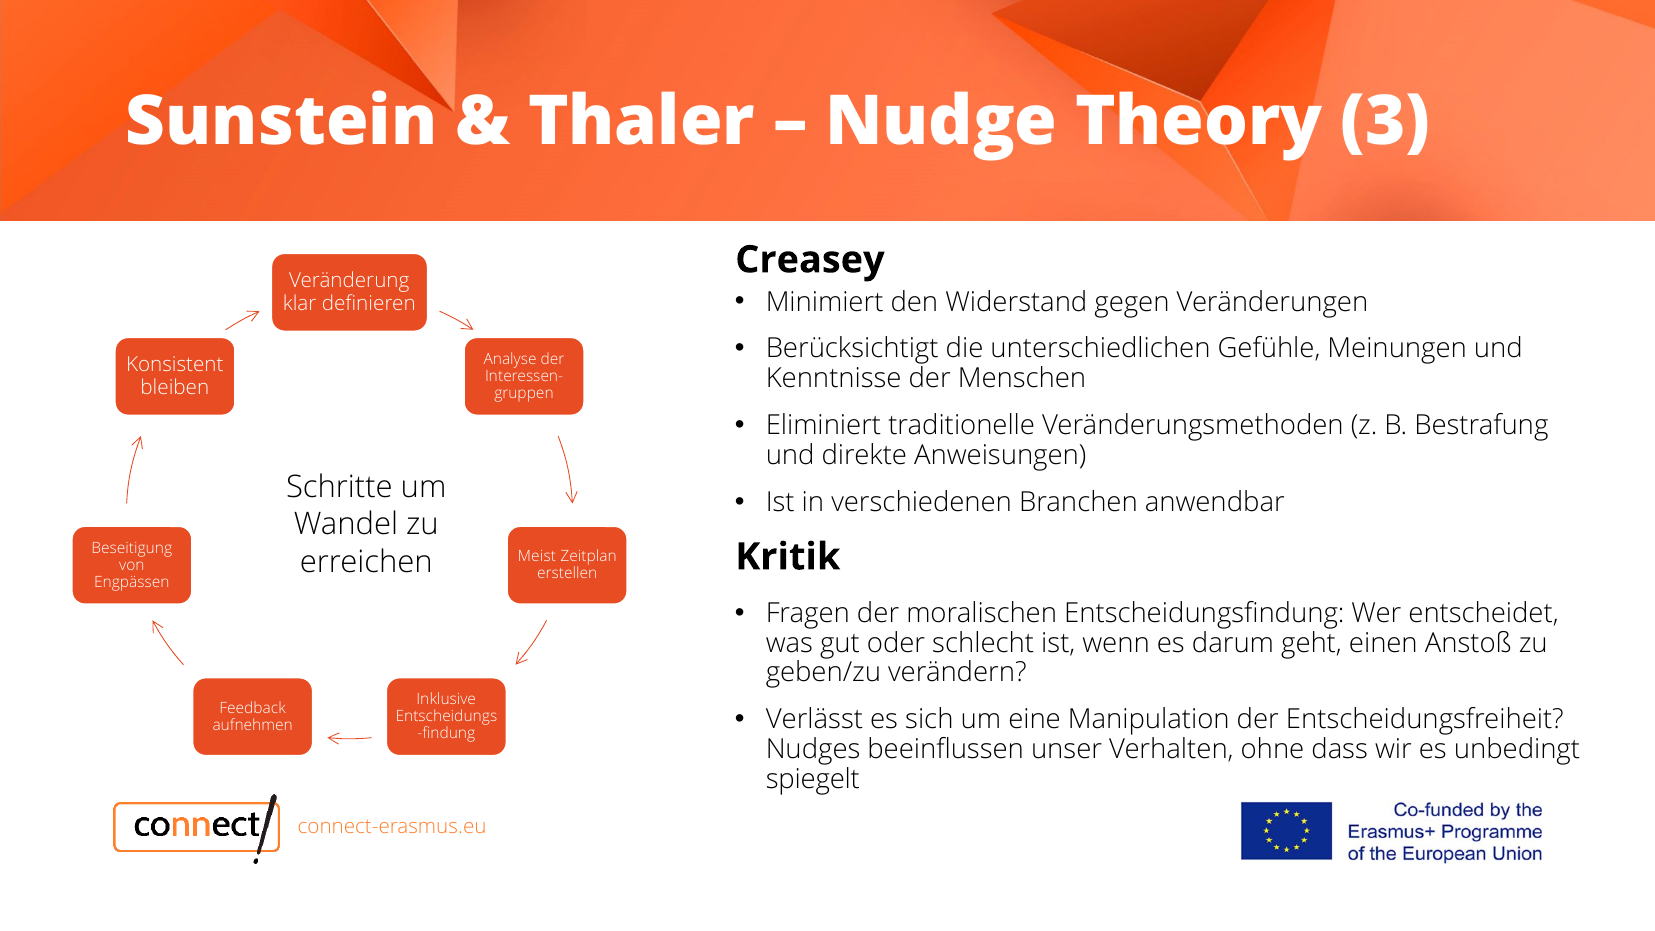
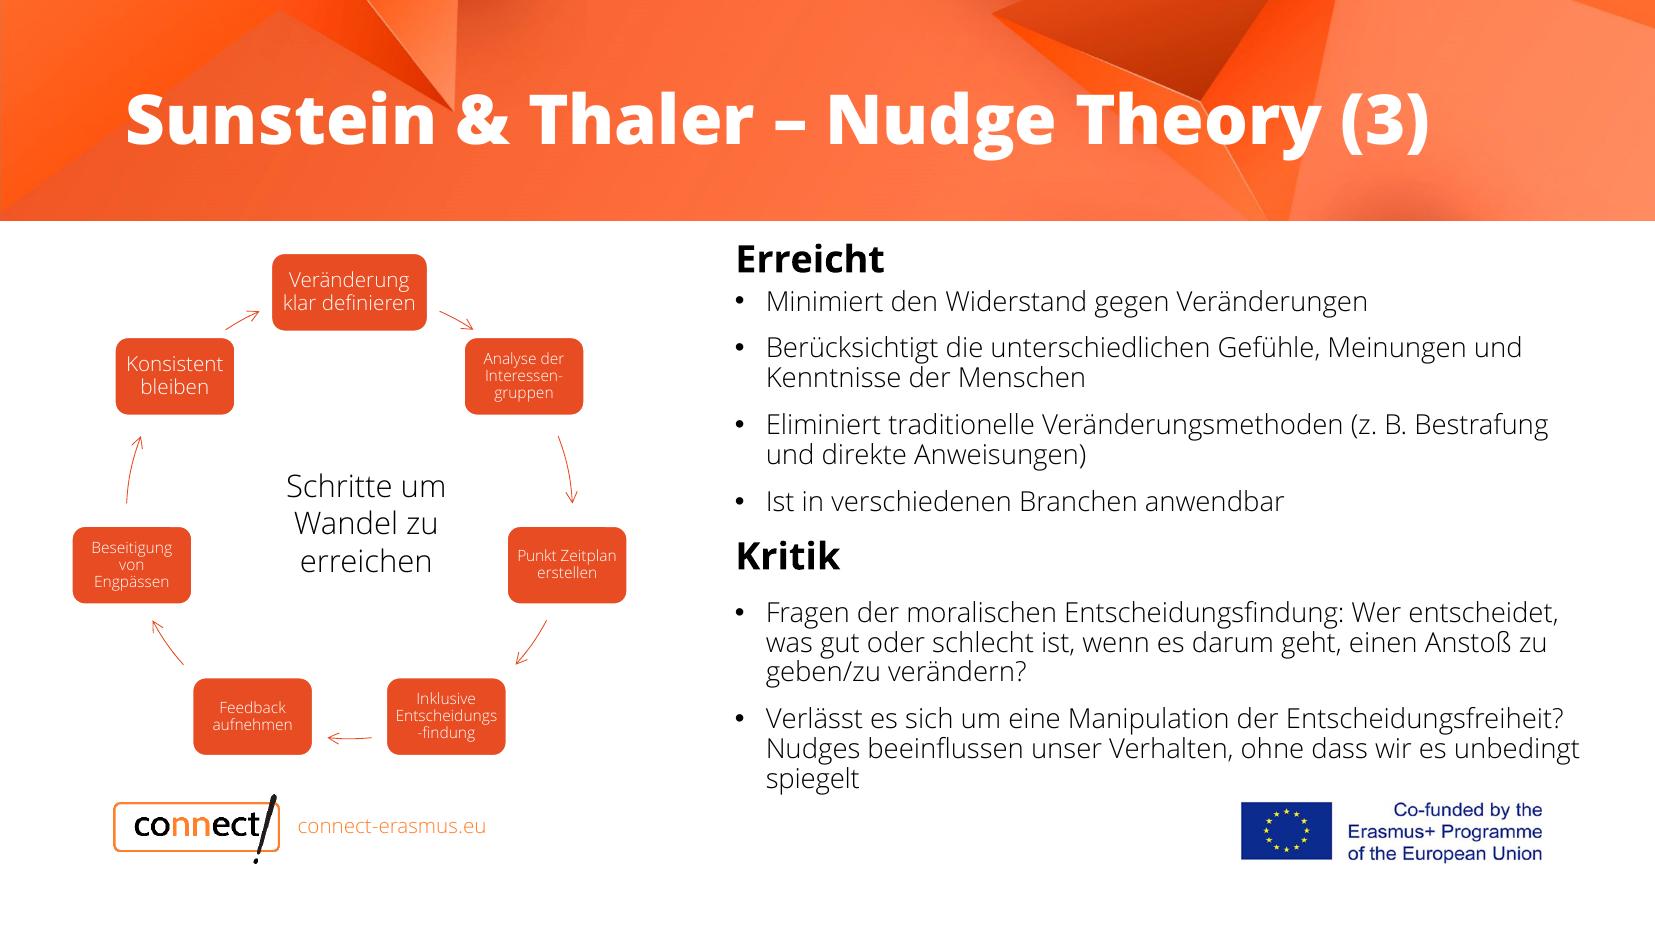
Creasey: Creasey -> Erreicht (810, 260)
Meist: Meist -> Punkt (537, 557)
